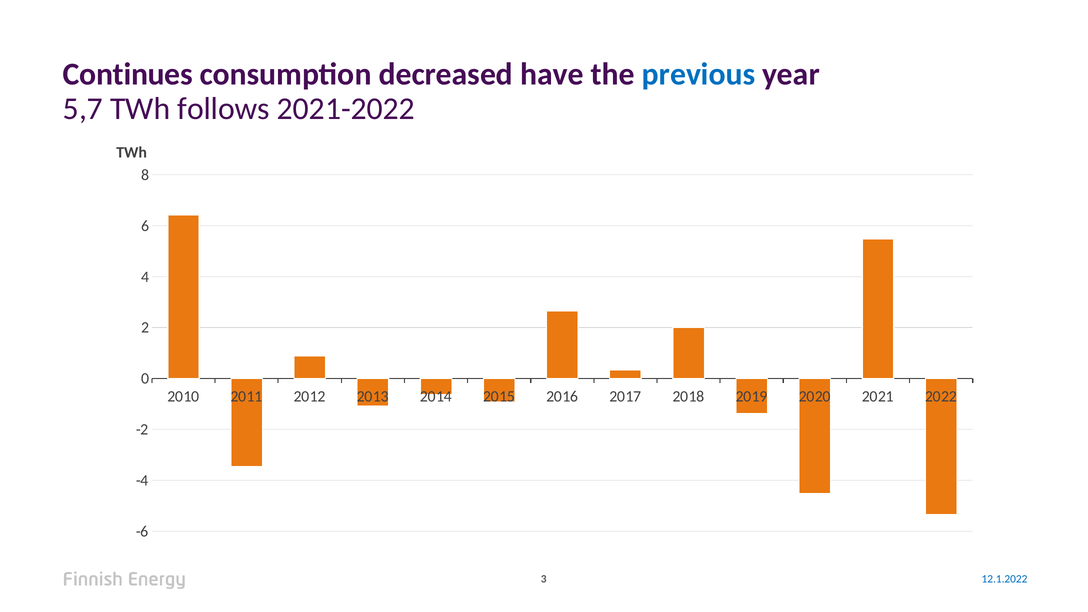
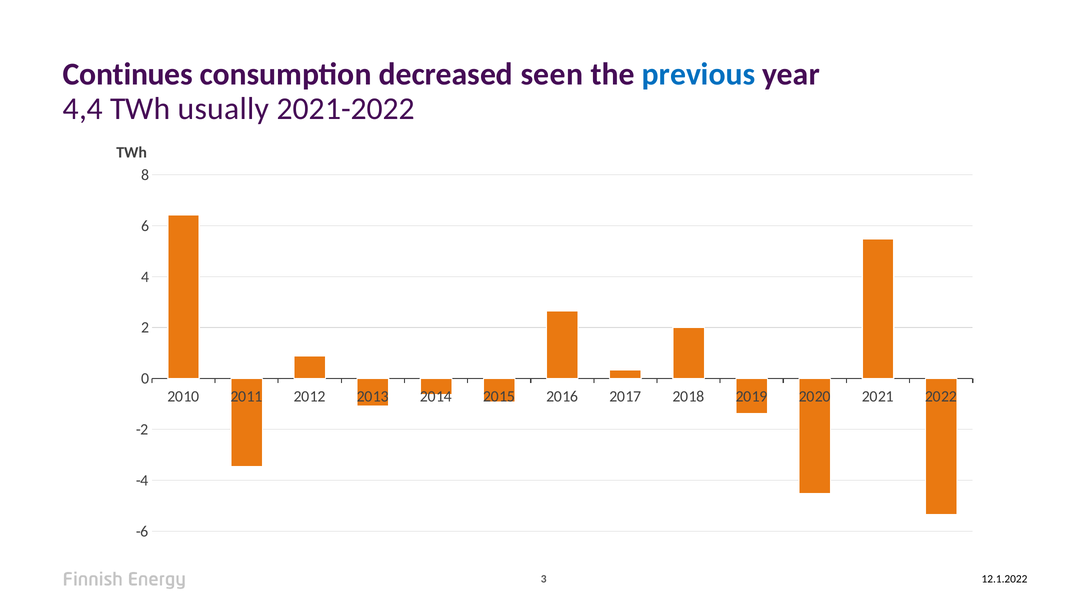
have: have -> seen (552, 74)
5,7: 5,7 -> 4,4 (83, 109)
follows: follows -> usually (223, 109)
12.1.2022 colour: blue -> black (1004, 579)
